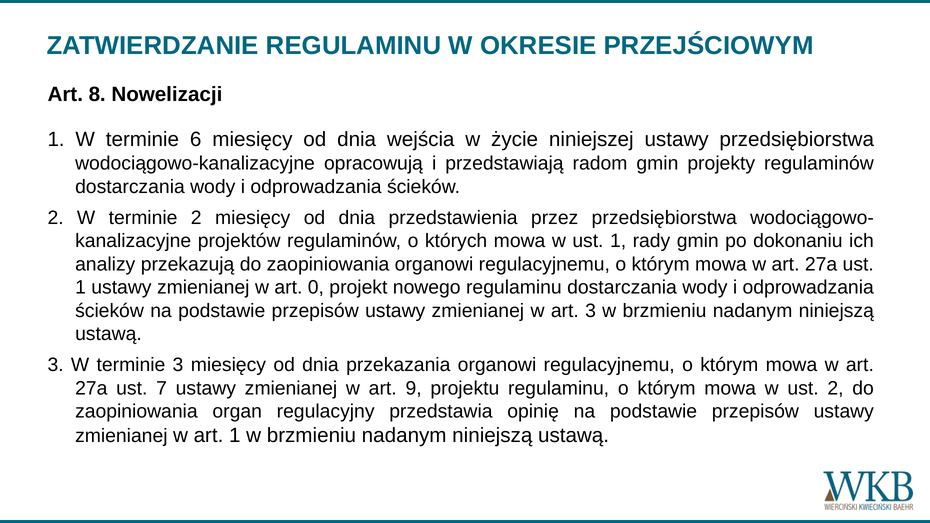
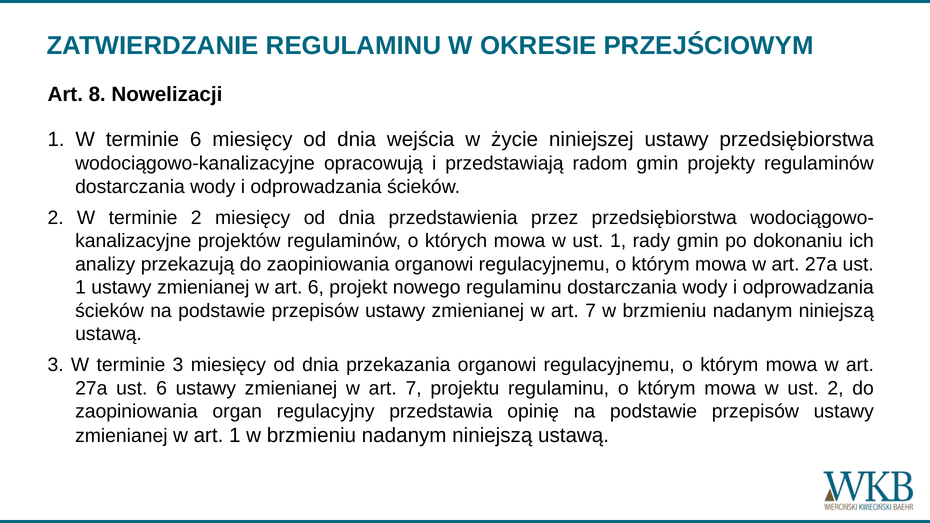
art 0: 0 -> 6 (316, 288)
3: 3 -> 7 (591, 311)
ust 7: 7 -> 6 (162, 388)
9: 9 -> 7 (414, 388)
